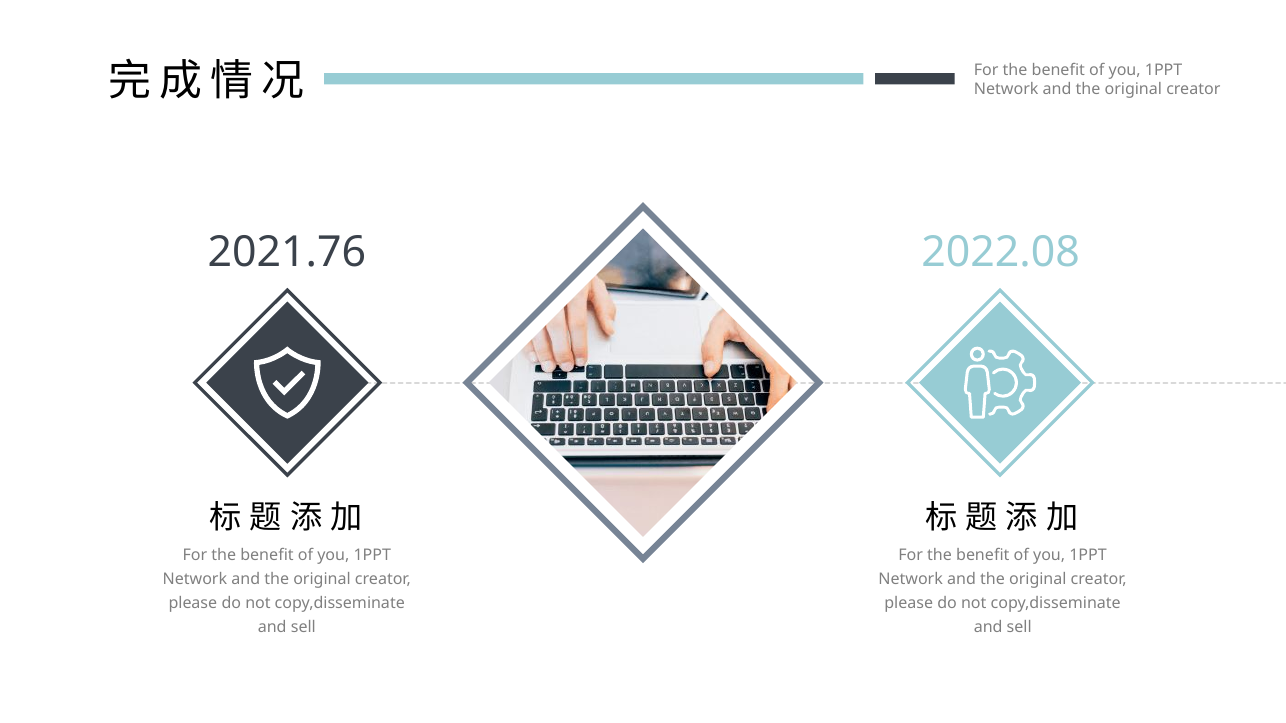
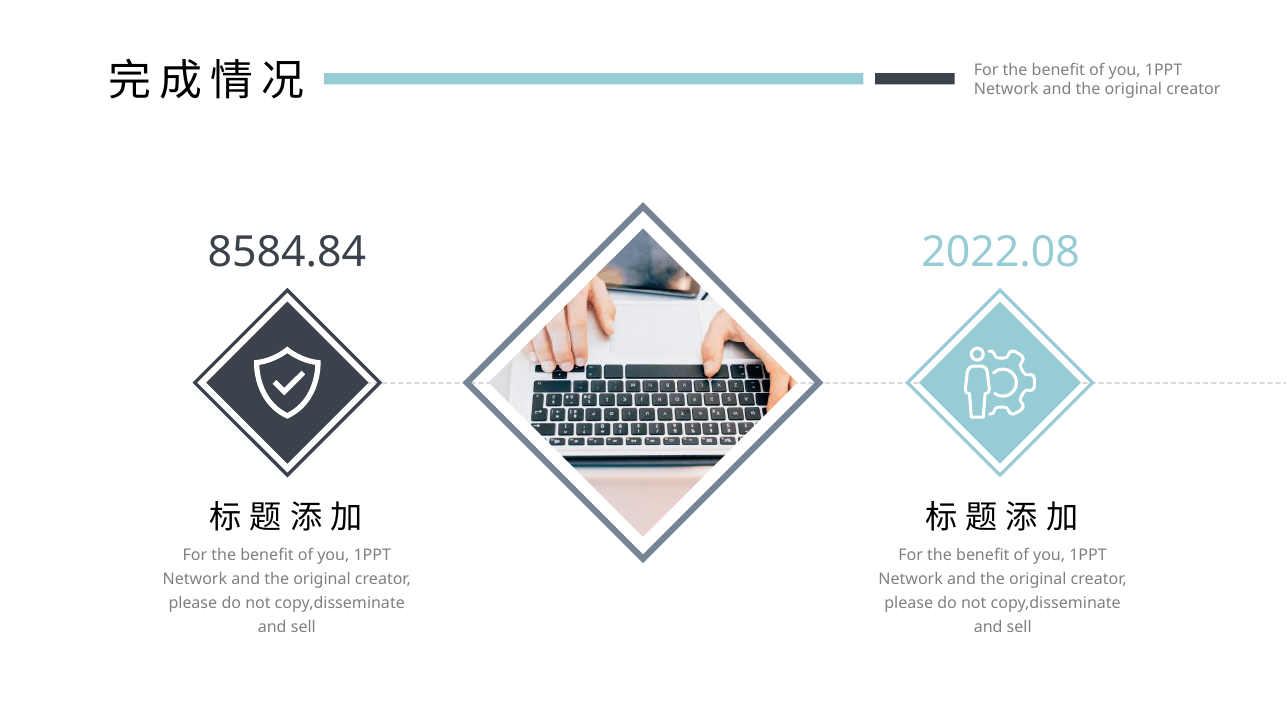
2021.76: 2021.76 -> 8584.84 (287, 252)
